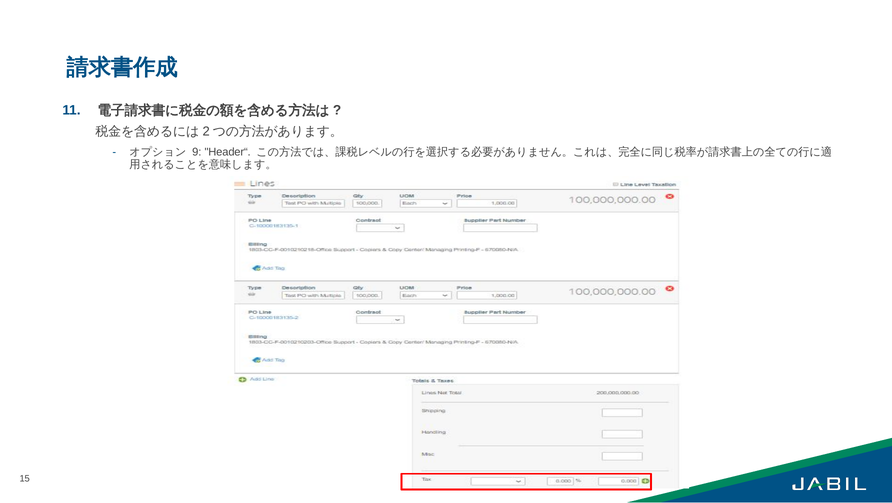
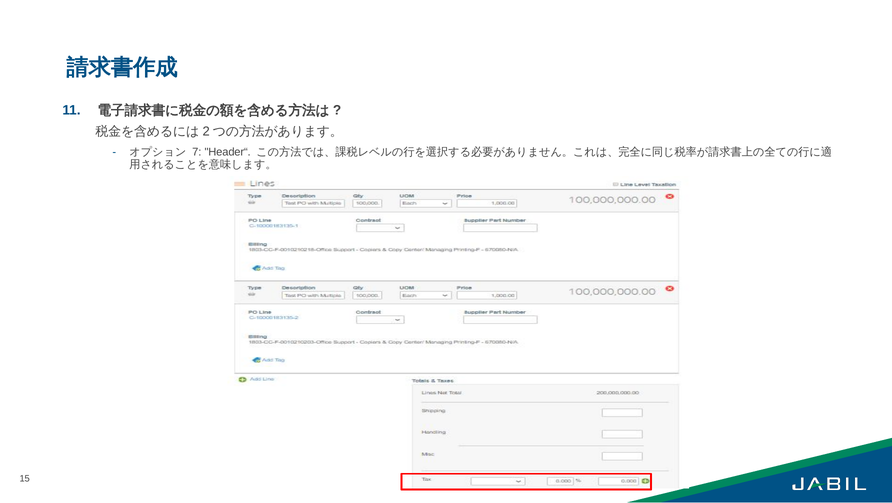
9: 9 -> 7 (197, 152)
